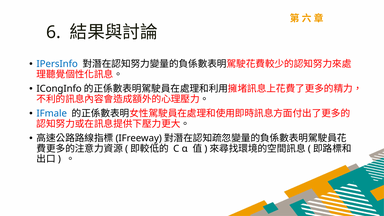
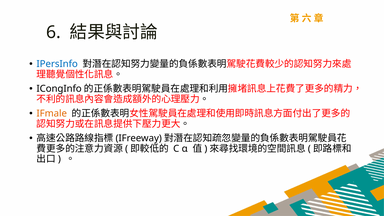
IFmale colour: blue -> orange (52, 114)
